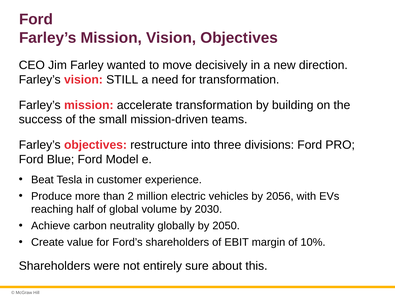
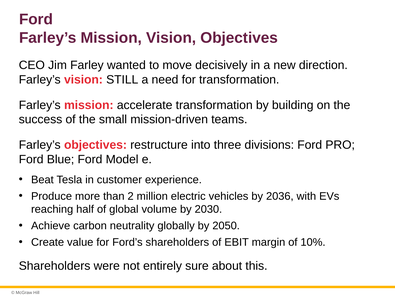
2056: 2056 -> 2036 (280, 196)
